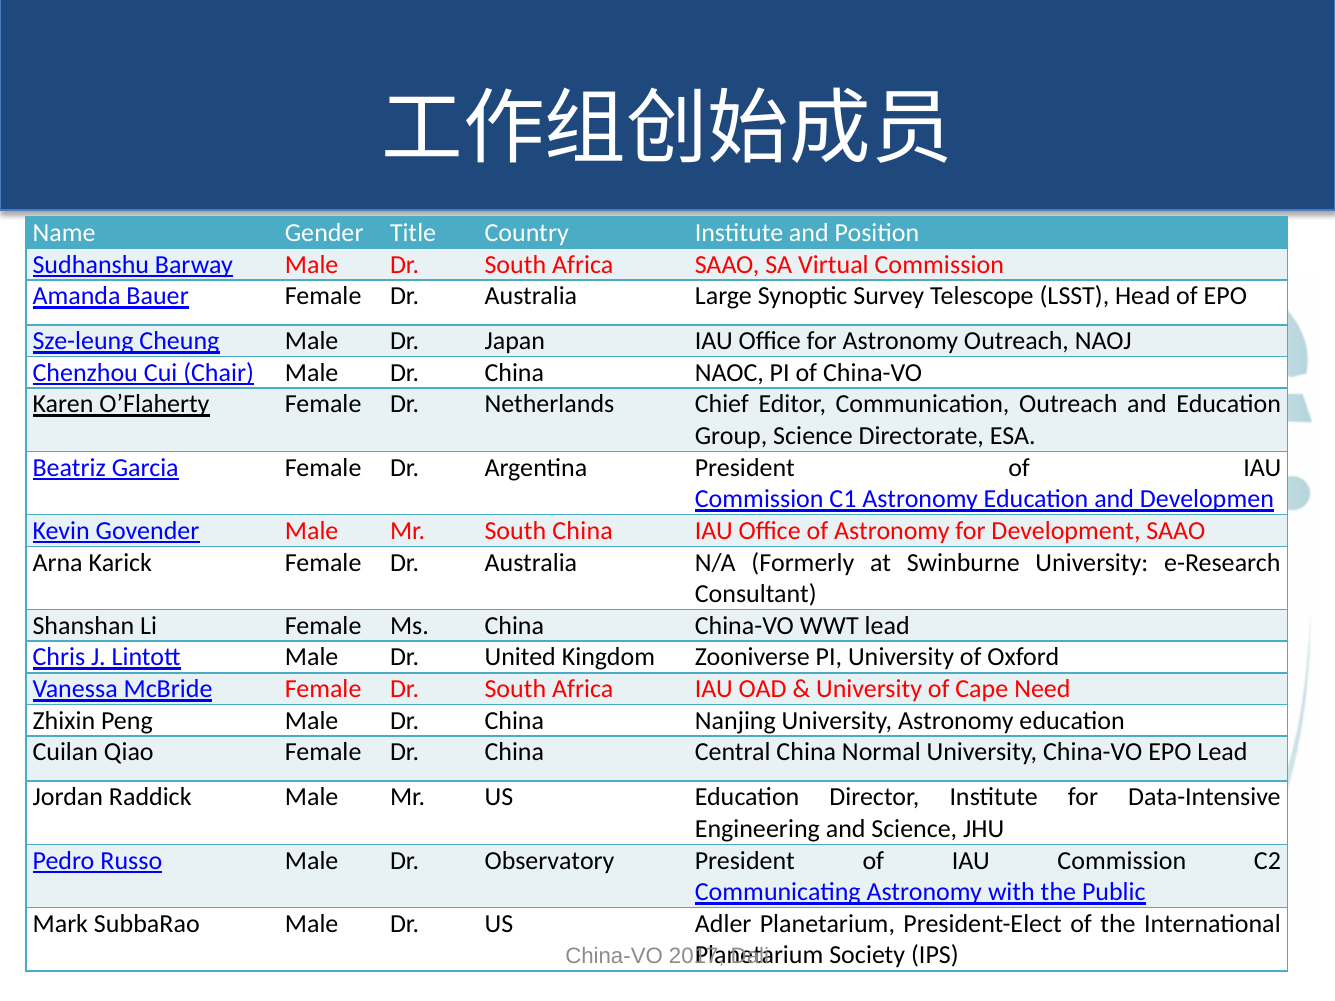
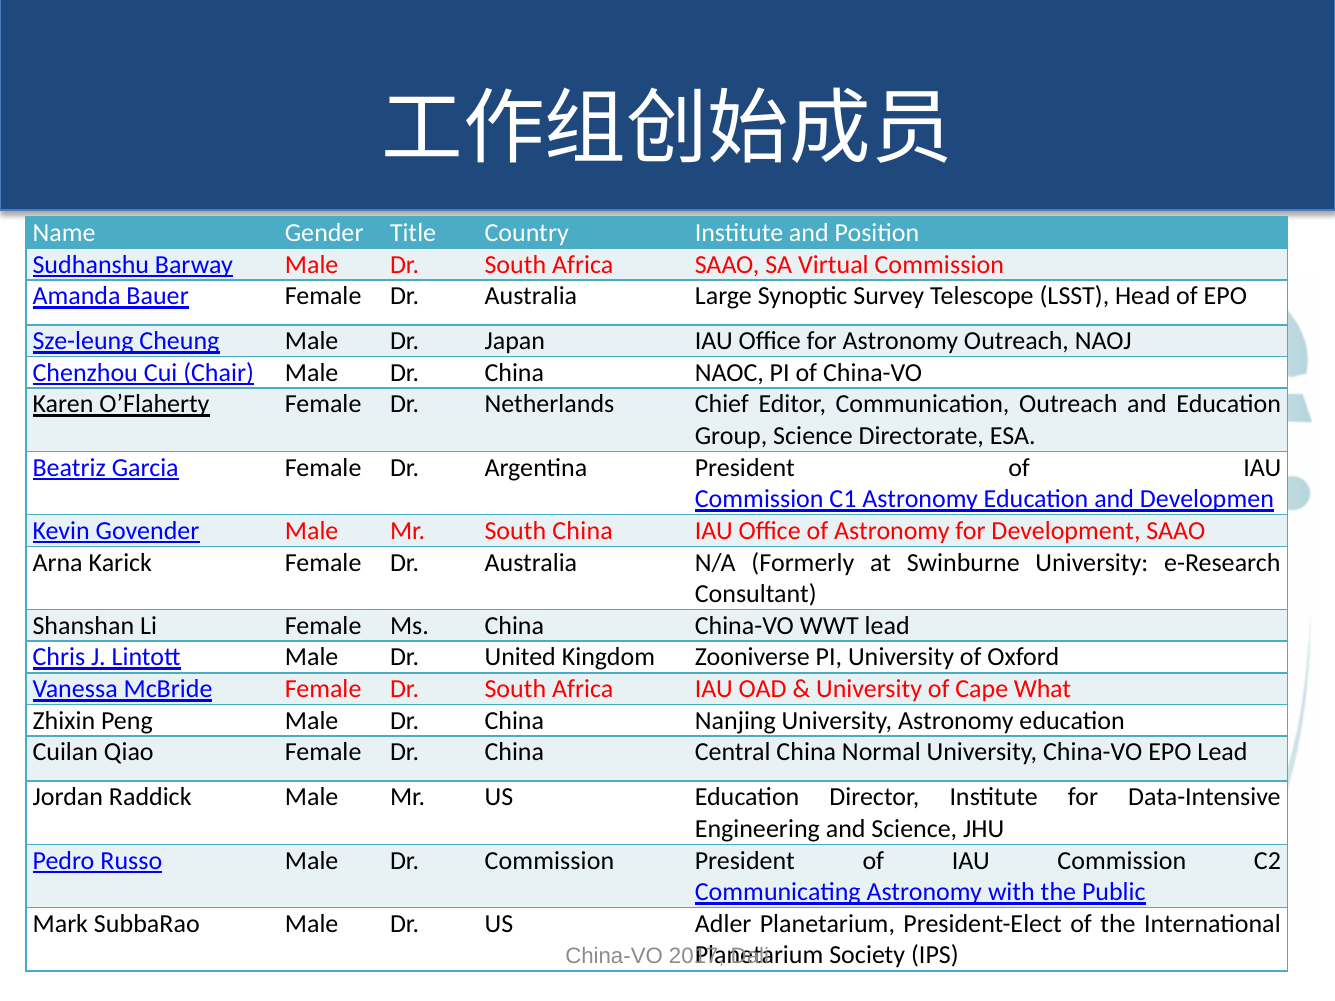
Need: Need -> What (1042, 689)
Dr Observatory: Observatory -> Commission (549, 861)
